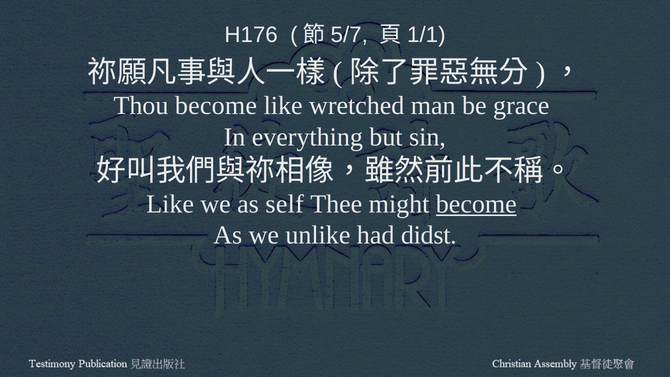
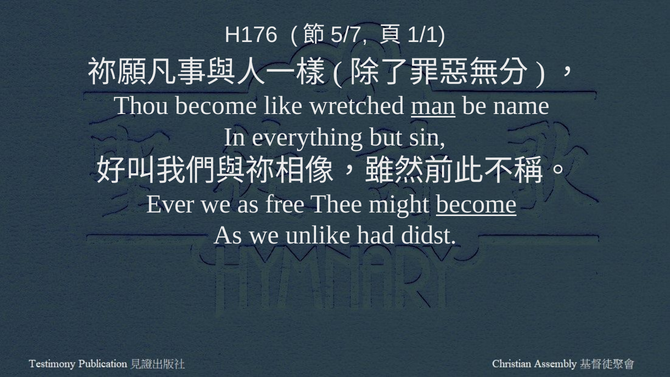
man underline: none -> present (433, 106)
grace: grace -> name (521, 106)
Like: Like -> Ever (170, 204)
self: self -> free (285, 204)
